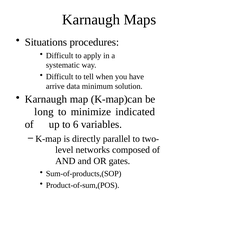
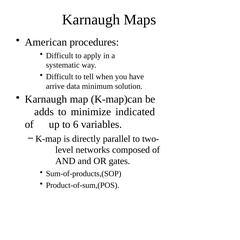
Situations: Situations -> American (46, 42)
long: long -> adds (44, 112)
